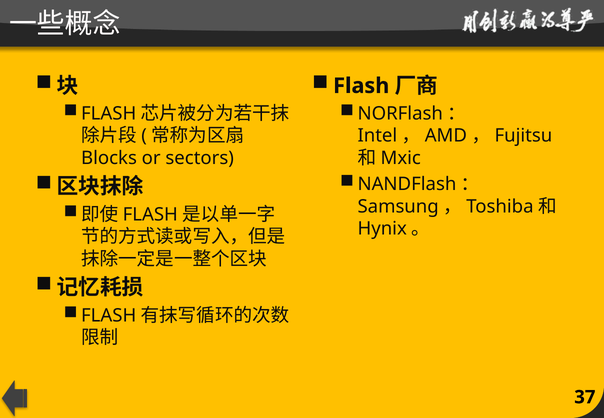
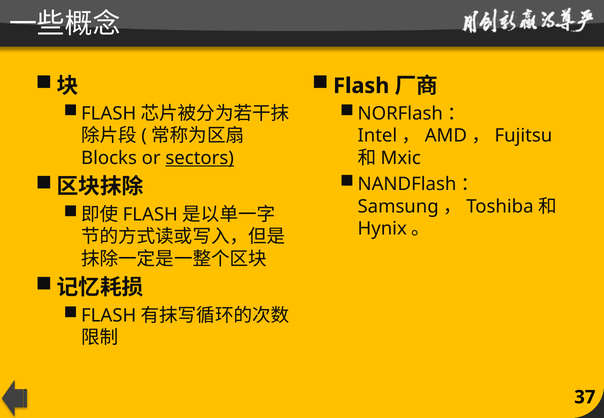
sectors underline: none -> present (200, 158)
